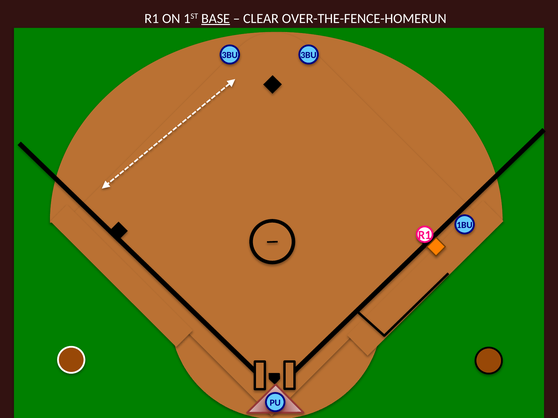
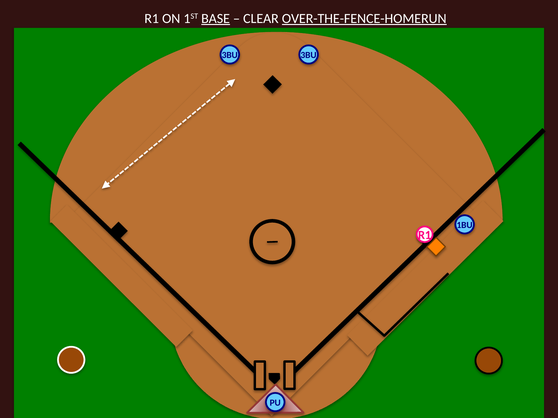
OVER-THE-FENCE-HOMERUN underline: none -> present (364, 19)
